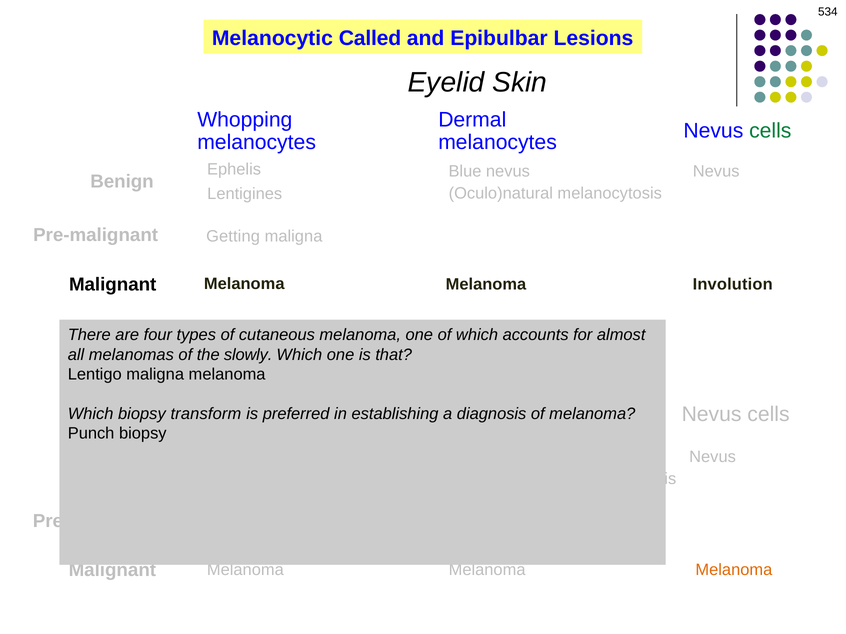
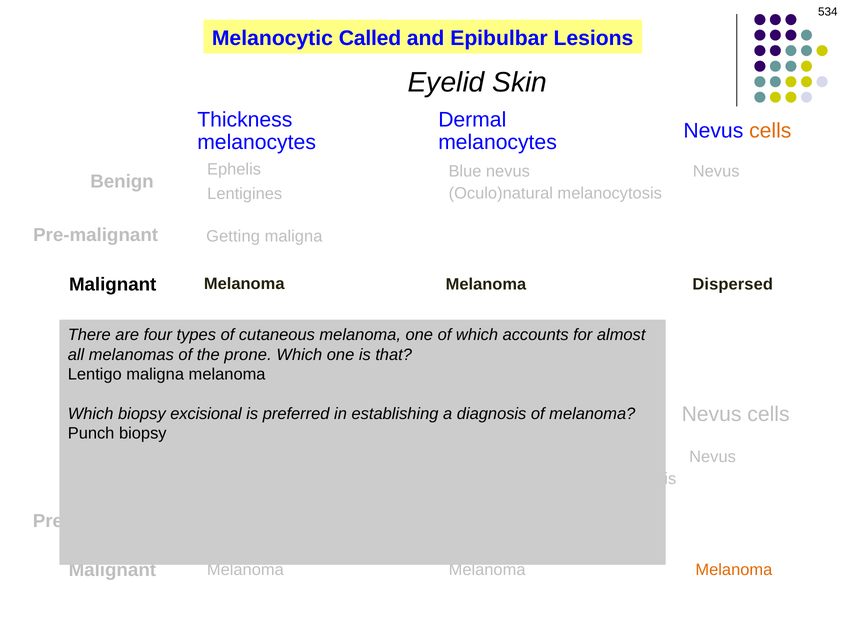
Whopping: Whopping -> Thickness (245, 120)
cells colour: green -> orange (770, 131)
Involution: Involution -> Dispersed (733, 284)
slowly: slowly -> prone (248, 355)
transform: transform -> excisional (206, 414)
